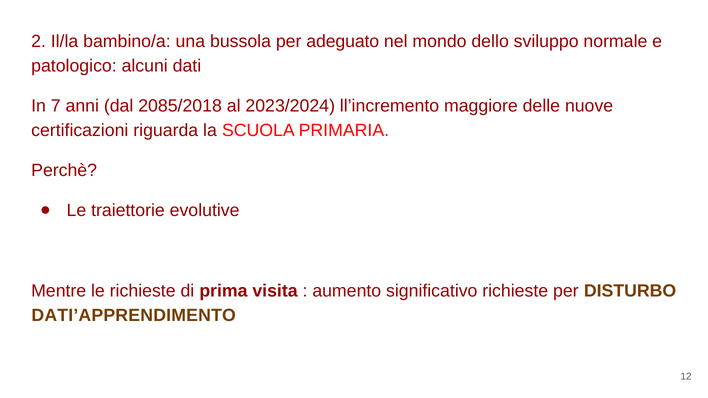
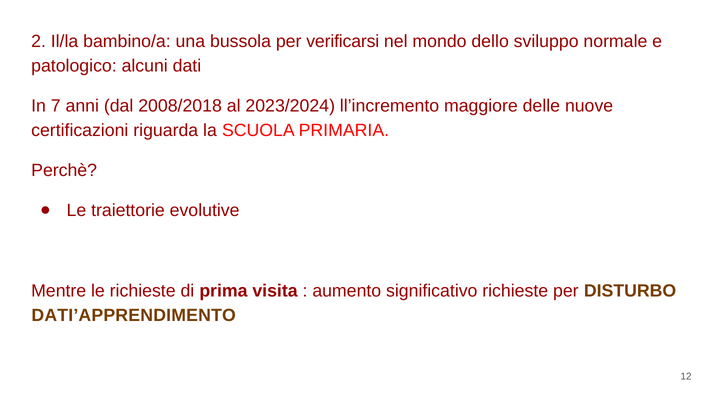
adeguato: adeguato -> verificarsi (343, 41)
2085/2018: 2085/2018 -> 2008/2018 (180, 106)
